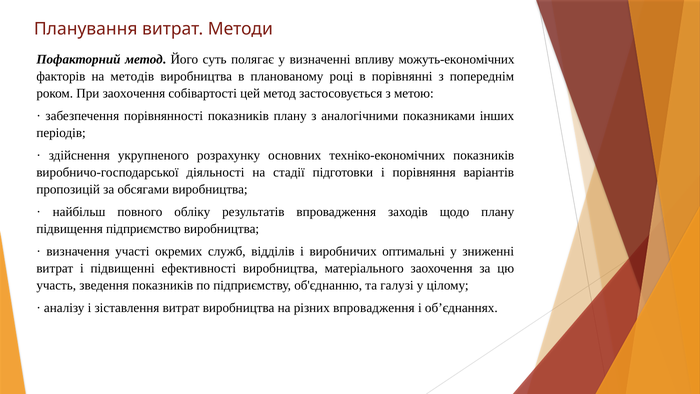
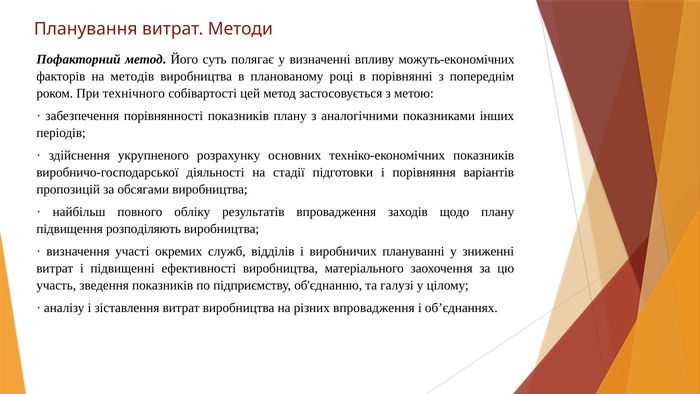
При заохочення: заохочення -> технічного (134, 93)
підприємство: підприємство -> розподіляють (143, 229)
оптимальні: оптимальні -> плануванні (413, 251)
